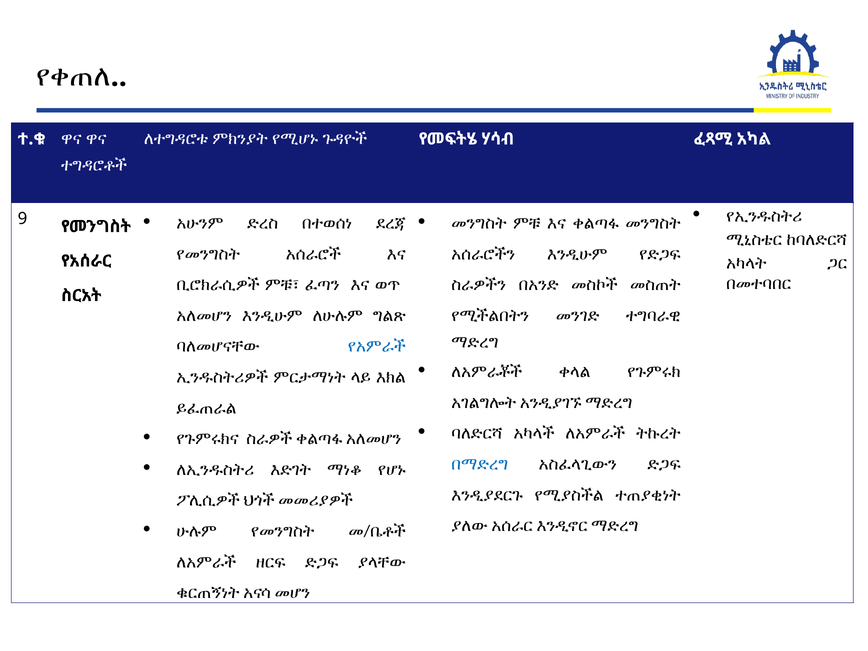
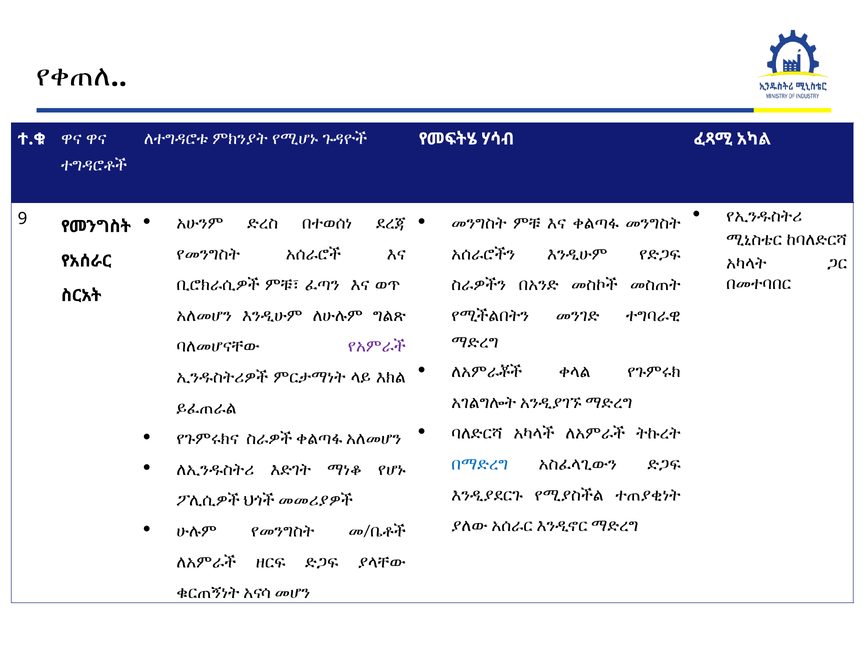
የአምራች colour: blue -> purple (377, 346)
